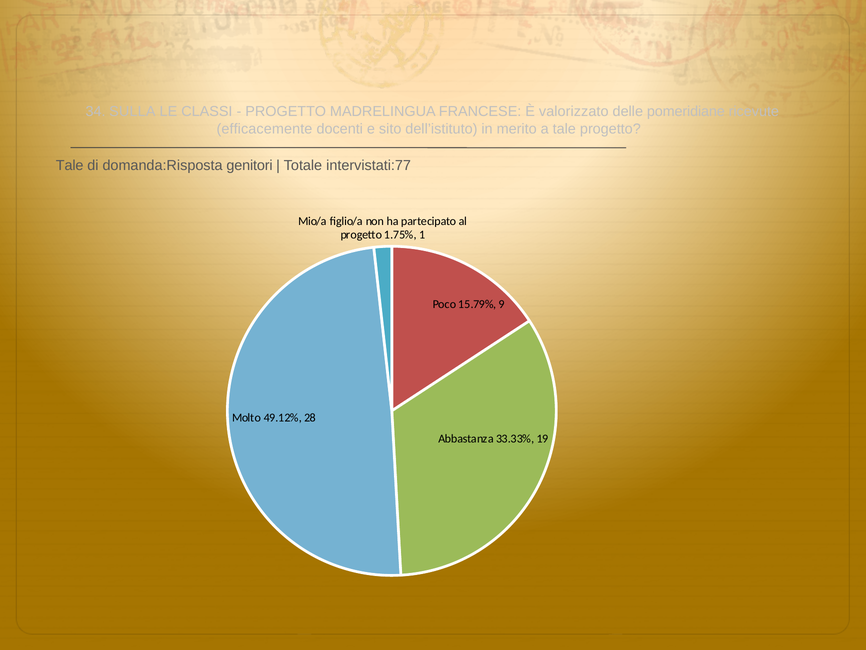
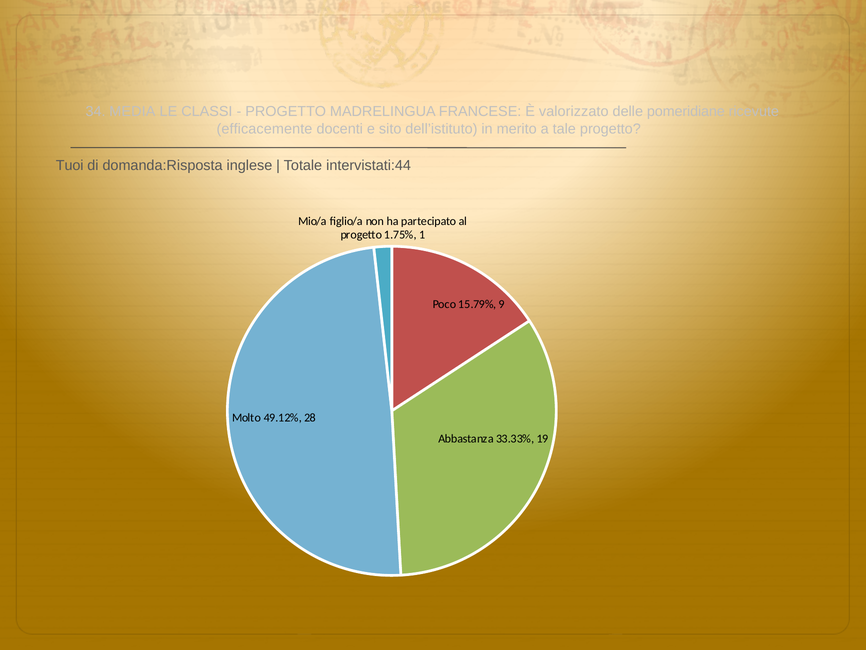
SULLA: SULLA -> MEDIA (132, 111)
Tale: Tale -> Tuoi (70, 166)
genitori: genitori -> inglese (249, 166)
intervistati:77: intervistati:77 -> intervistati:44 (369, 166)
